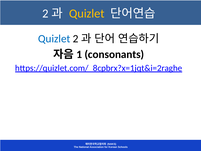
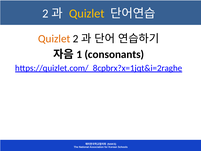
Quizlet colour: blue -> orange (54, 39)
